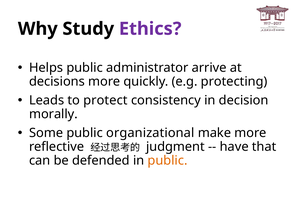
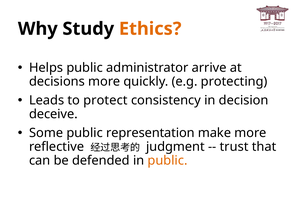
Ethics colour: purple -> orange (150, 29)
morally: morally -> deceive (53, 114)
organizational: organizational -> representation (150, 133)
have: have -> trust (234, 147)
